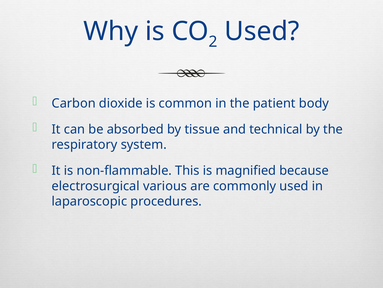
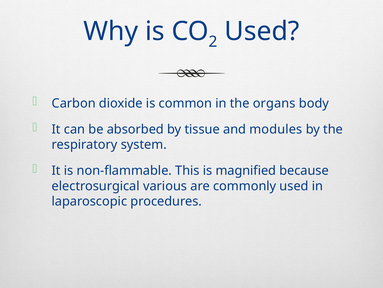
patient: patient -> organs (274, 103)
technical: technical -> modules (276, 129)
